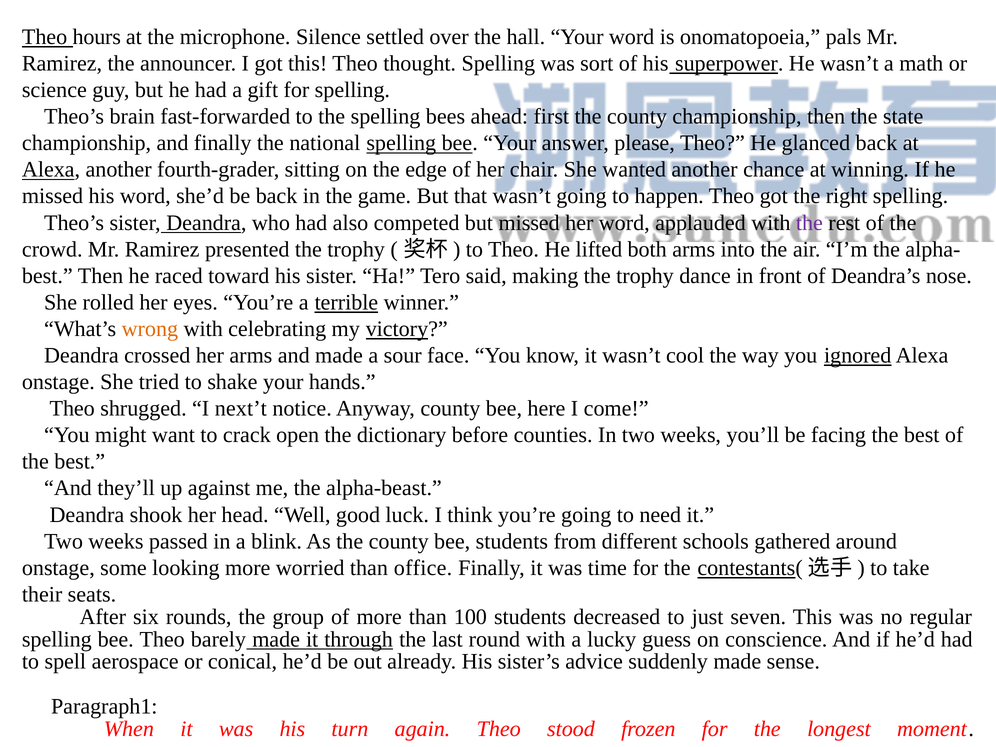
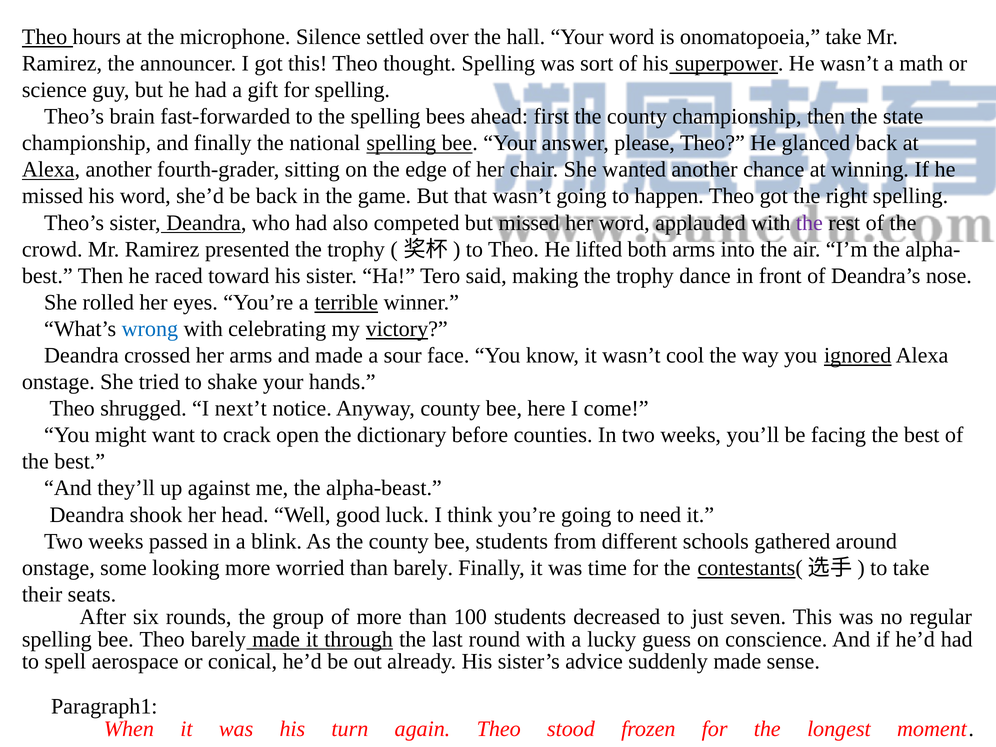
onomatopoeia pals: pals -> take (844, 37)
wrong colour: orange -> blue (150, 329)
than office: office -> barely (423, 568)
